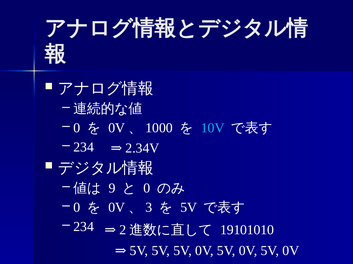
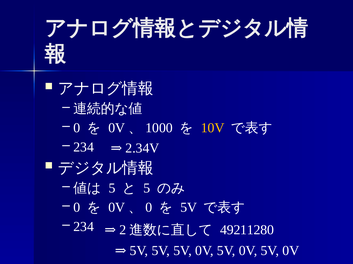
10V colour: light blue -> yellow (213, 128)
9: 9 -> 5 (112, 189)
0: 0 -> 5 (147, 189)
3: 3 -> 0 (149, 208)
19101010: 19101010 -> 49211280 (247, 231)
